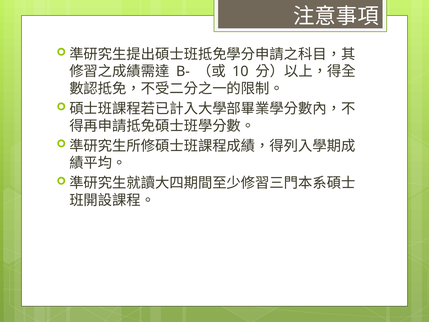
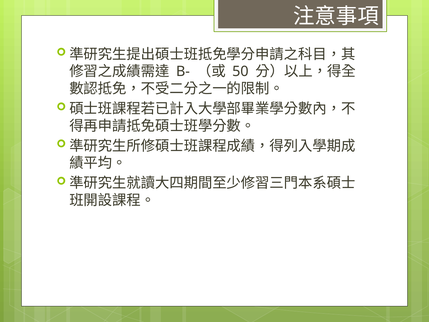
10: 10 -> 50 (240, 72)
